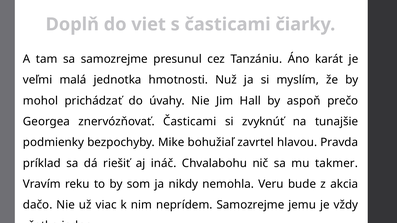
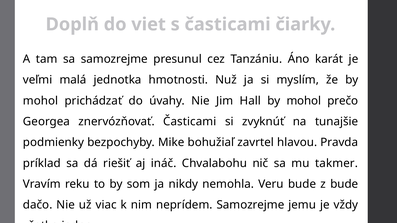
Hall by aspoň: aspoň -> mohol (304, 101)
z akcia: akcia -> bude (344, 184)
